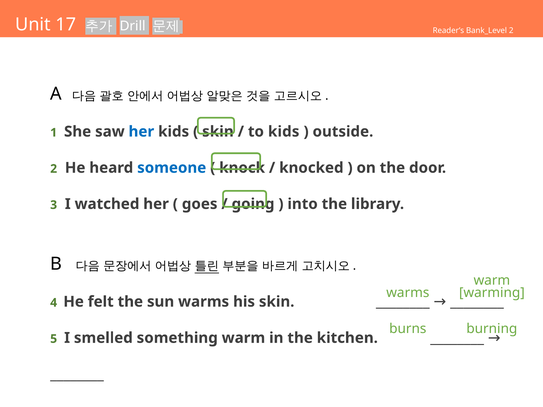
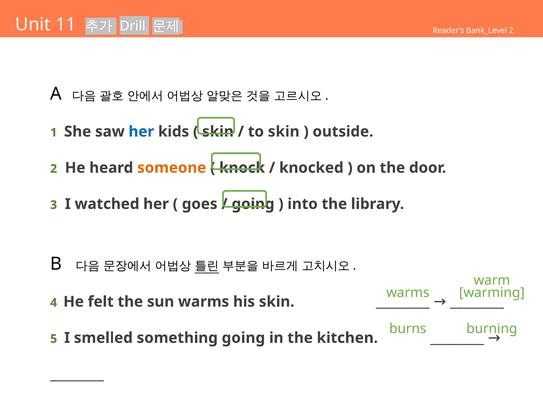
17: 17 -> 11 (66, 25)
to kids: kids -> skin (284, 132)
someone colour: blue -> orange (172, 168)
something warm: warm -> going (243, 338)
